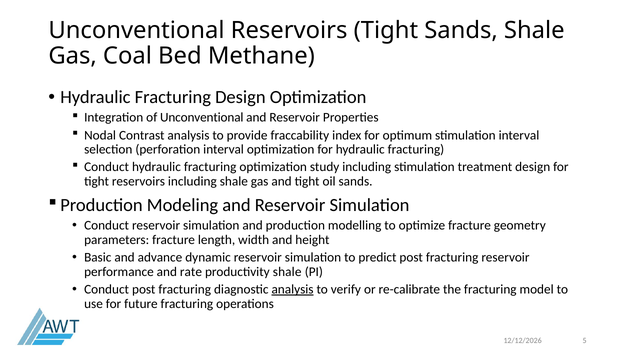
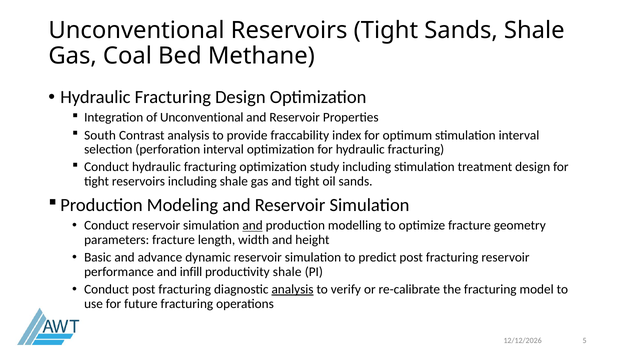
Nodal: Nodal -> South (100, 135)
and underline: none -> present (253, 226)
rate: rate -> infill (191, 272)
